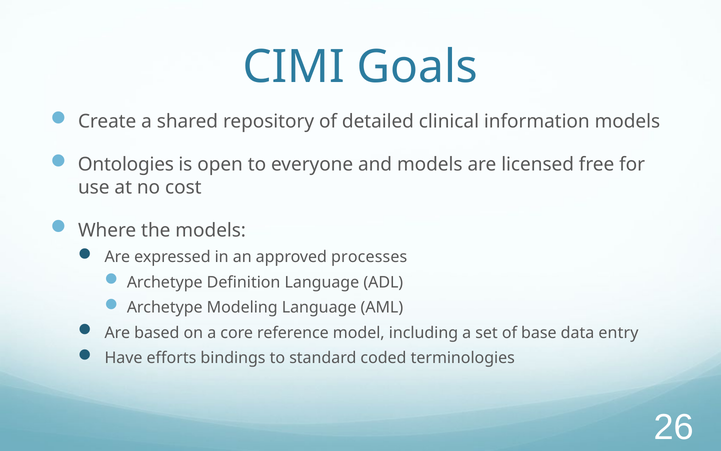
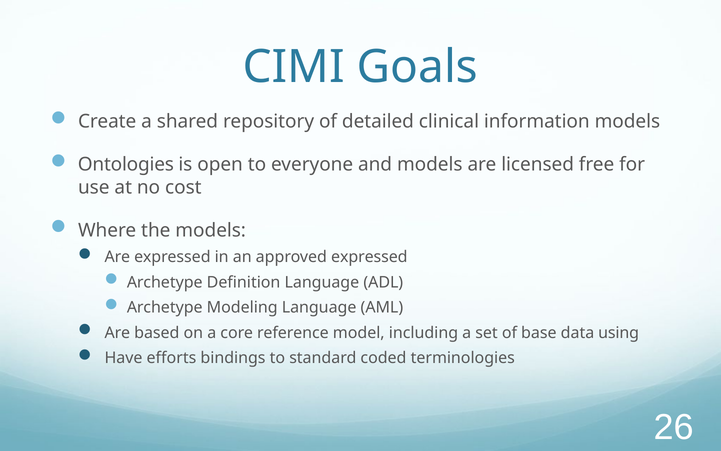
approved processes: processes -> expressed (369, 257)
entry: entry -> using (619, 333)
